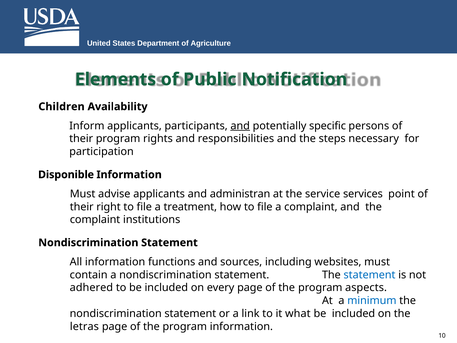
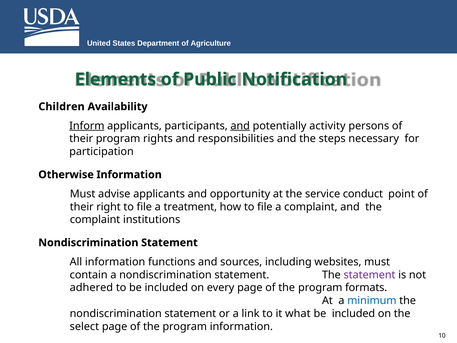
Inform underline: none -> present (87, 126)
specific: specific -> activity (327, 126)
Disponible: Disponible -> Otherwise (66, 175)
administran: administran -> opportunity (240, 194)
services: services -> conduct (363, 194)
statement colour: blue -> purple (370, 275)
aspects: aspects -> formats (366, 288)
letras: letras -> select (84, 326)
